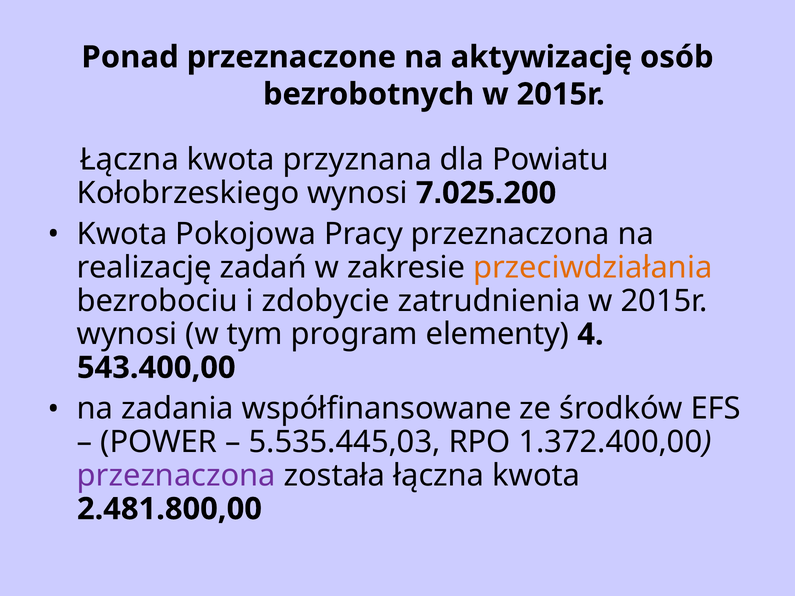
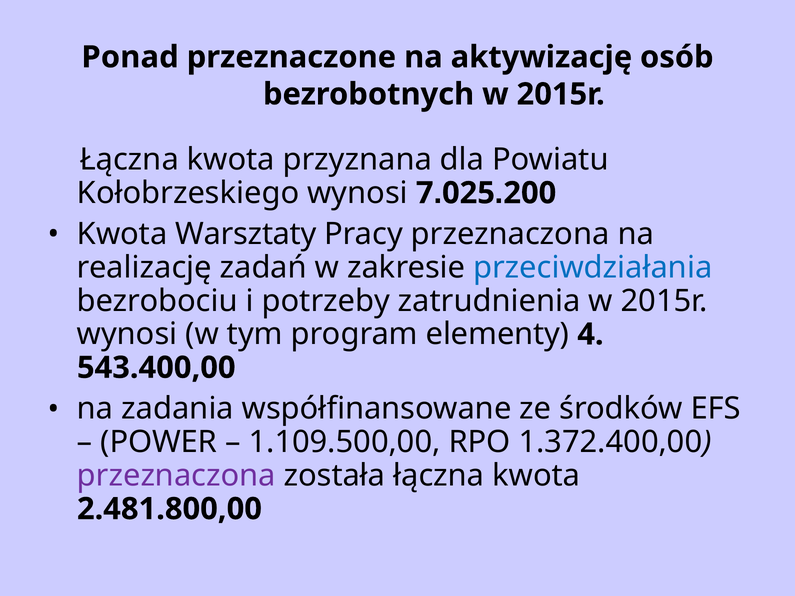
Pokojowa: Pokojowa -> Warsztaty (246, 234)
przeciwdziałania colour: orange -> blue (593, 268)
zdobycie: zdobycie -> potrzeby (326, 301)
5.535.445,03: 5.535.445,03 -> 1.109.500,00 (345, 442)
